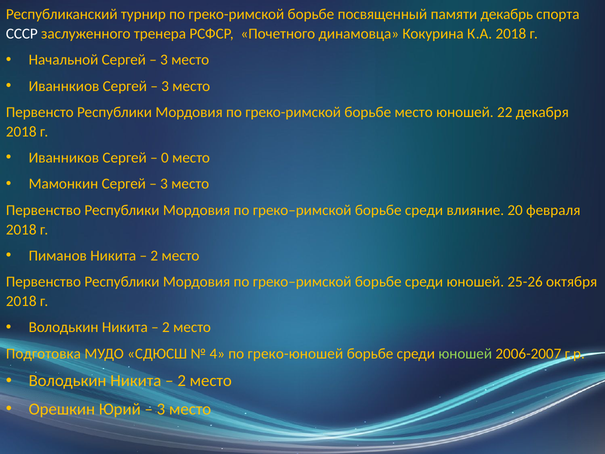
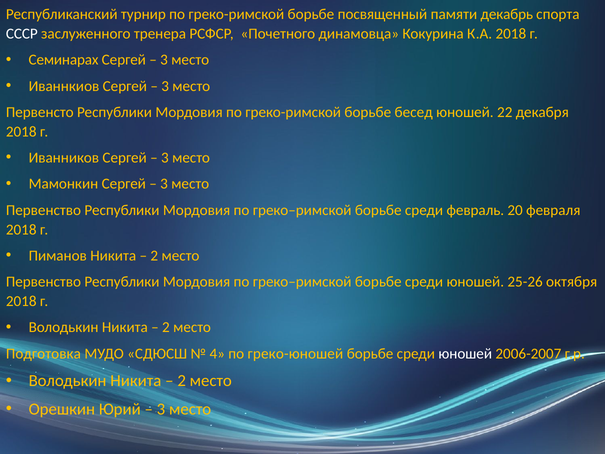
Начальной: Начальной -> Семинарах (64, 60)
борьбе место: место -> бесед (414, 112)
0: 0 -> 3 (165, 158)
влияние: влияние -> февраль (475, 210)
юношей colour: light green -> white (465, 353)
